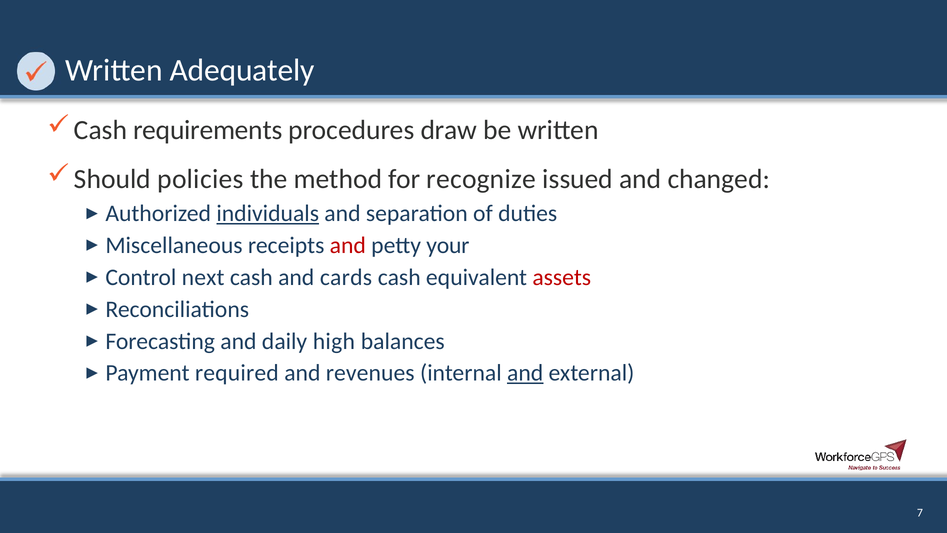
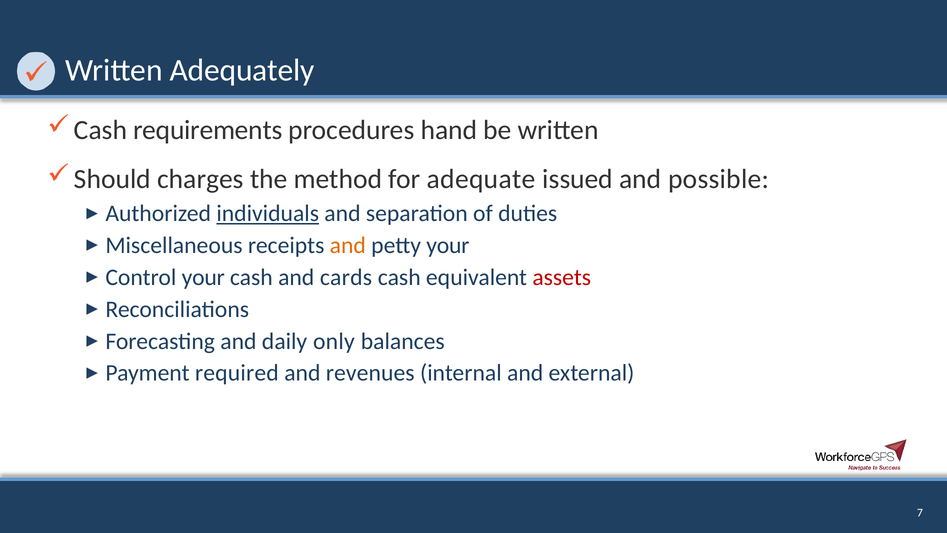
draw: draw -> hand (449, 130)
policies: policies -> charges (200, 179)
recognize: recognize -> adequate (481, 179)
changed: changed -> possible (719, 179)
and colour: red -> orange (348, 245)
next: next -> your (203, 277)
high: high -> only (334, 341)
and underline: present -> none (525, 373)
